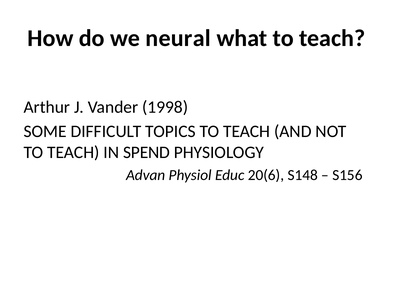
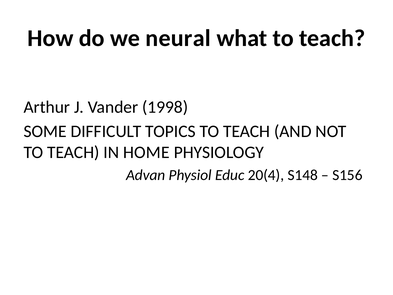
SPEND: SPEND -> HOME (146, 152)
20(6: 20(6 -> 20(4 (266, 175)
